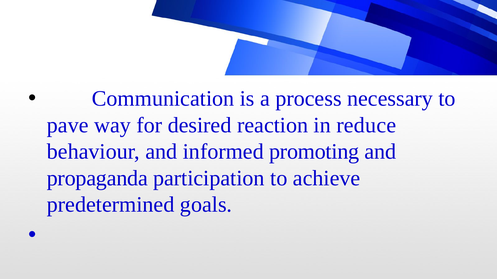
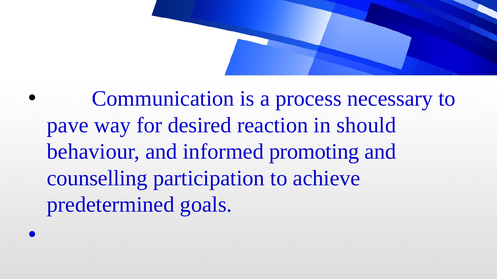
reduce: reduce -> should (366, 125)
propaganda: propaganda -> counselling (97, 178)
